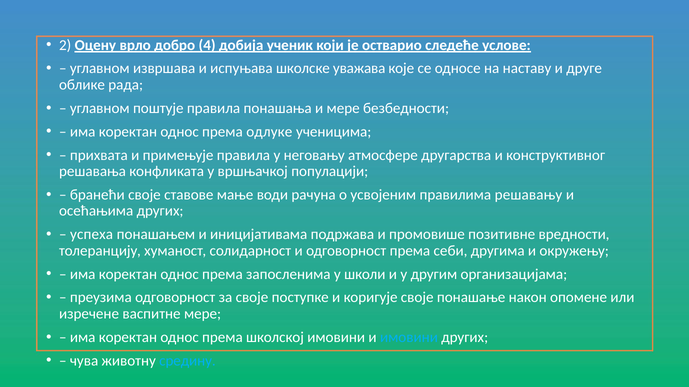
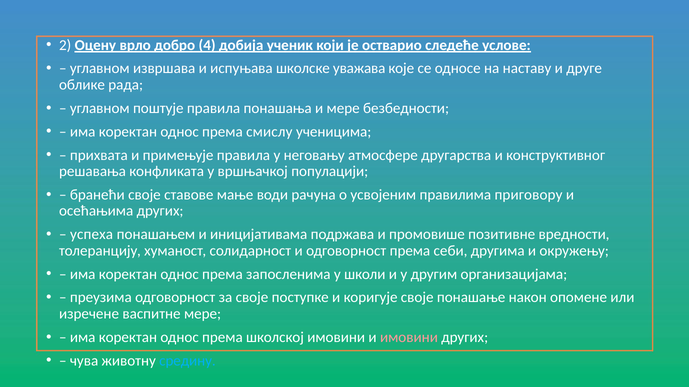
одлуке: одлуке -> смислу (269, 132)
решавању: решавању -> приговору (528, 195)
имовини colour: light blue -> pink (409, 338)
